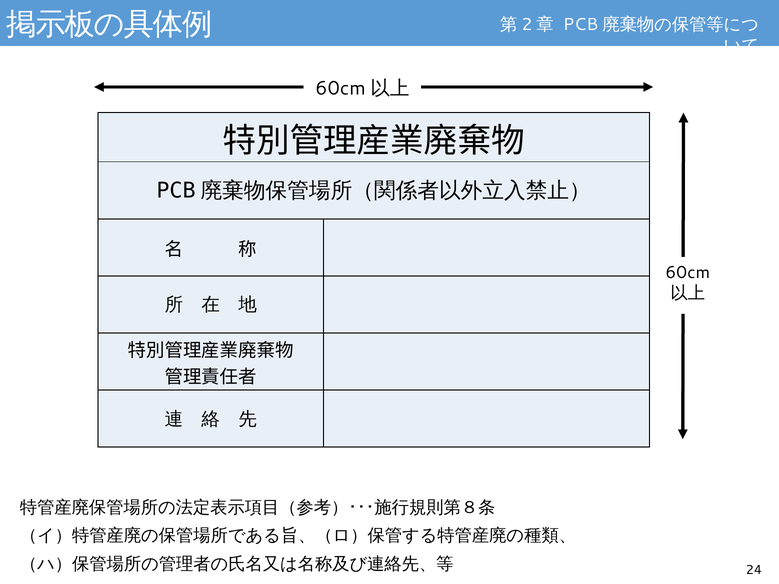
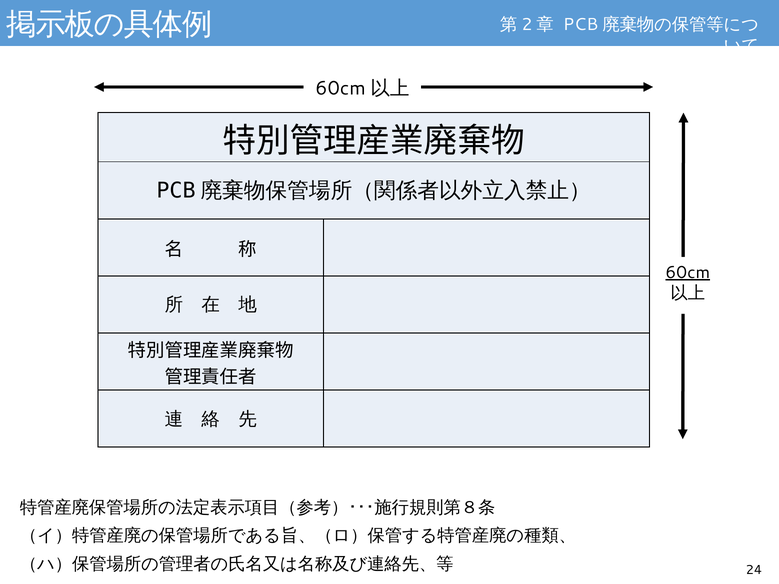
60cm underline: none -> present (688, 272)
